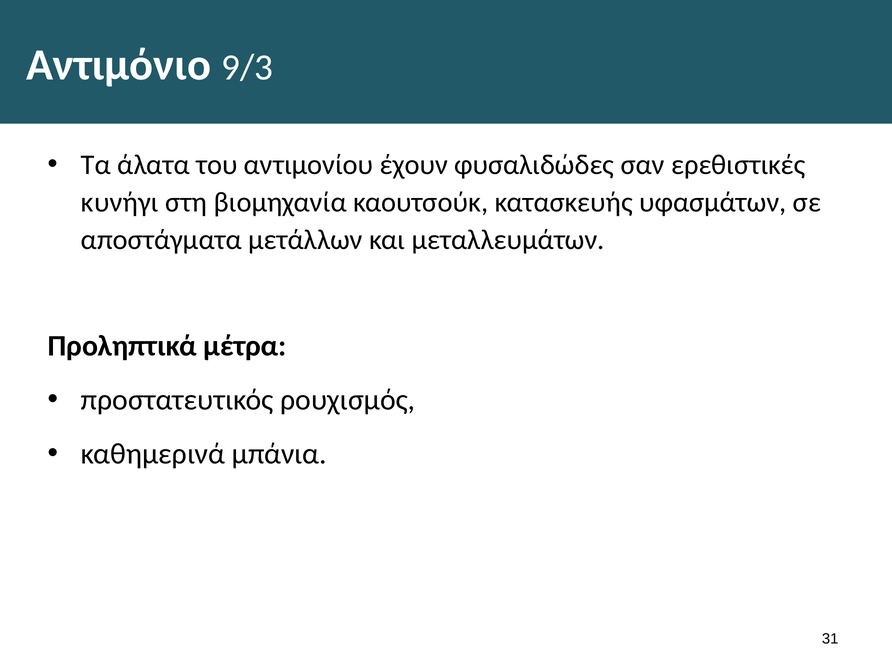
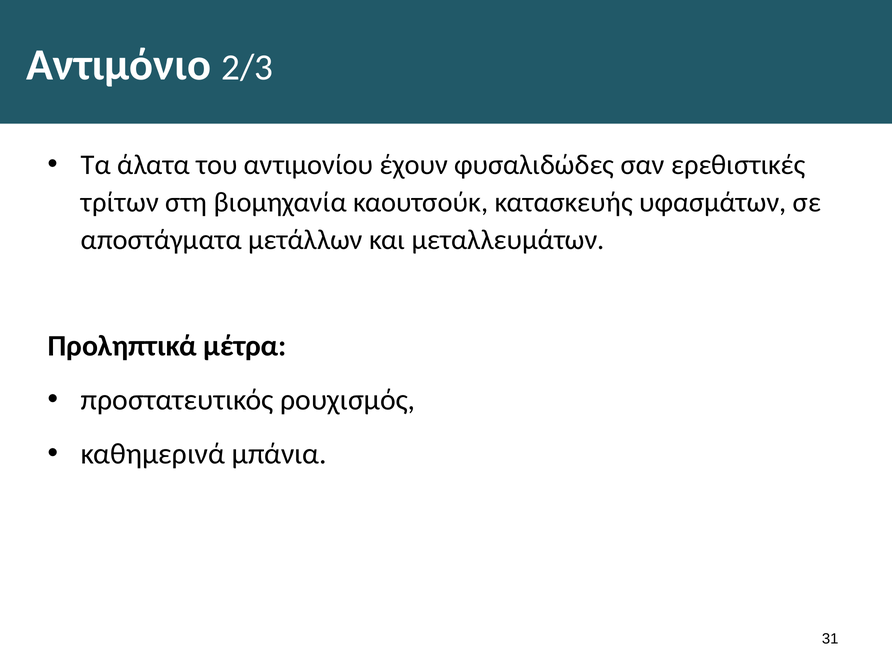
9/3: 9/3 -> 2/3 (247, 67)
κυνήγι: κυνήγι -> τρίτων (120, 202)
